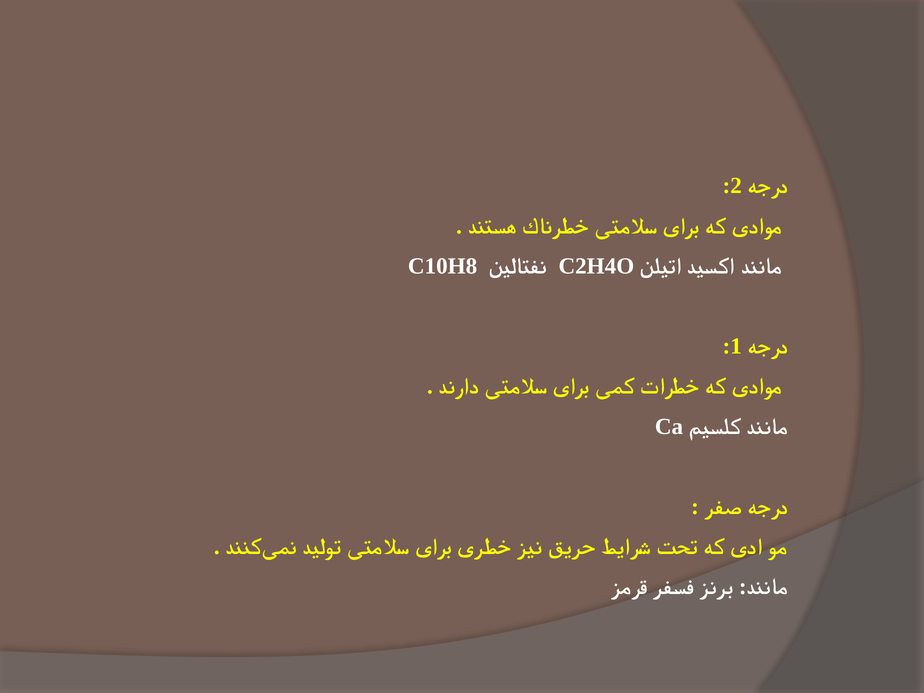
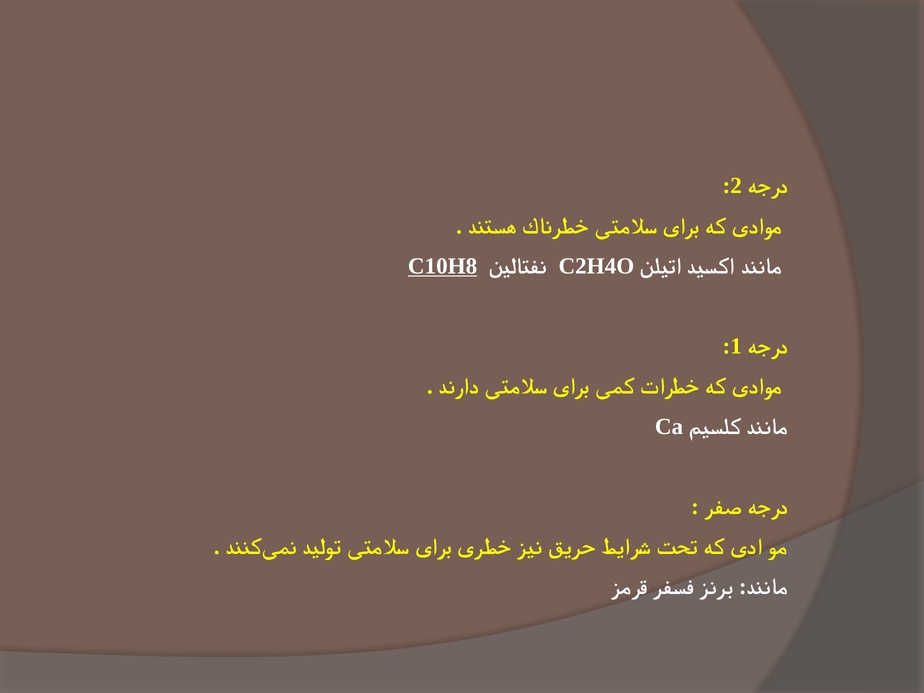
C10H8 underline: none -> present (443, 266)
